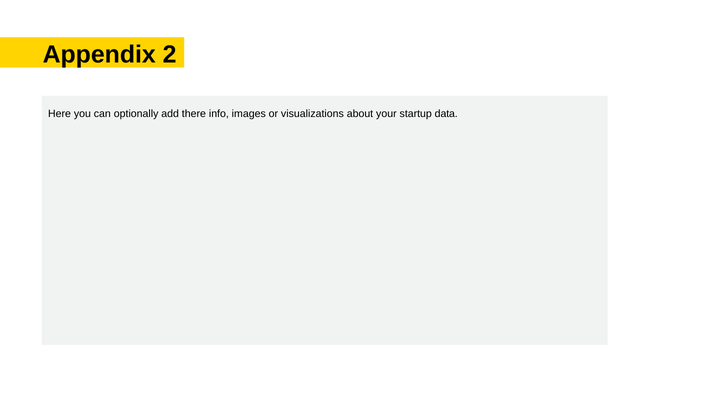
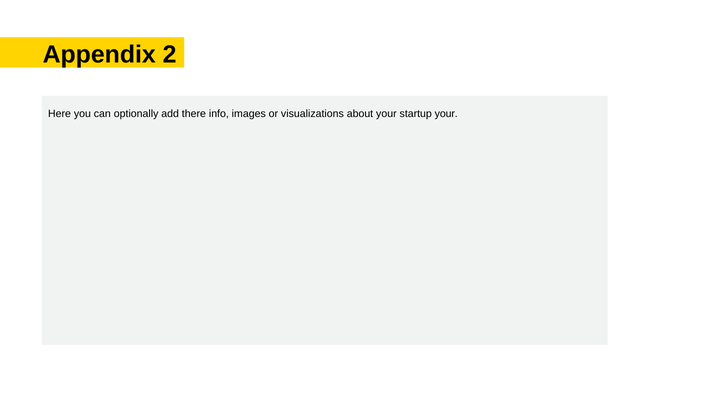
startup data: data -> your (446, 114)
